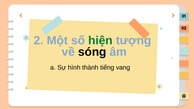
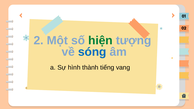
sóng colour: black -> blue (92, 52)
